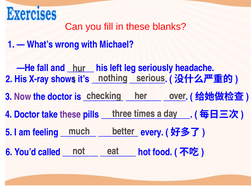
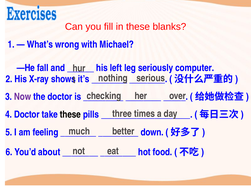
headache: headache -> computer (195, 68)
these colour: purple -> black (70, 115)
every: every -> down (152, 132)
called: called -> about (49, 152)
